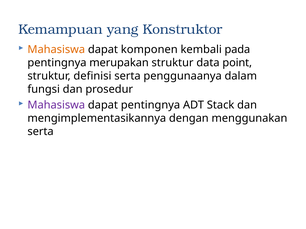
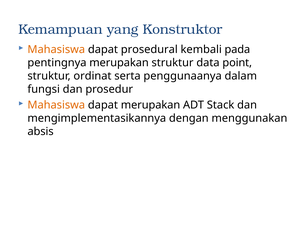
komponen: komponen -> prosedural (149, 50)
definisi: definisi -> ordinat (92, 76)
Mahasiswa colour: purple -> orange (56, 105)
dapat pentingnya: pentingnya -> merupakan (151, 105)
serta: serta -> absis (41, 132)
